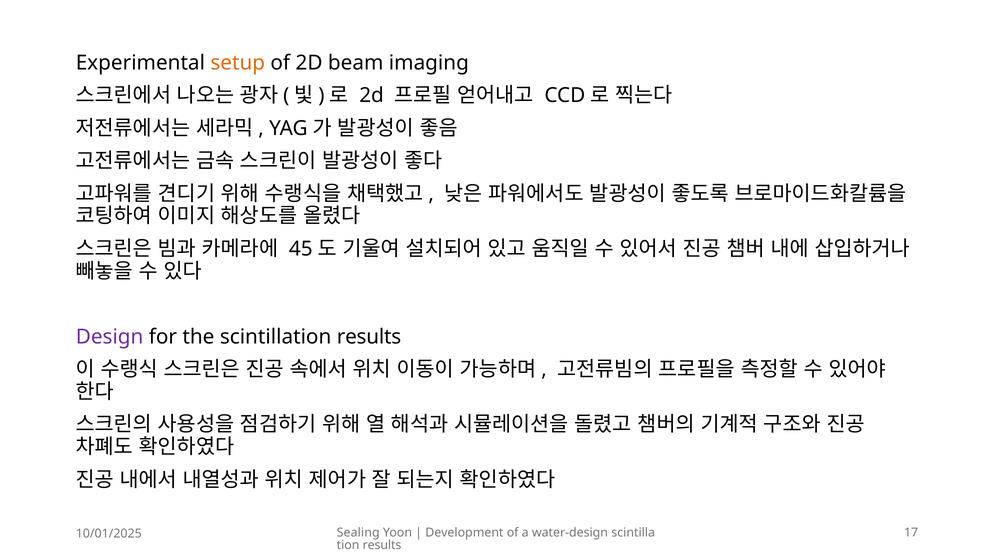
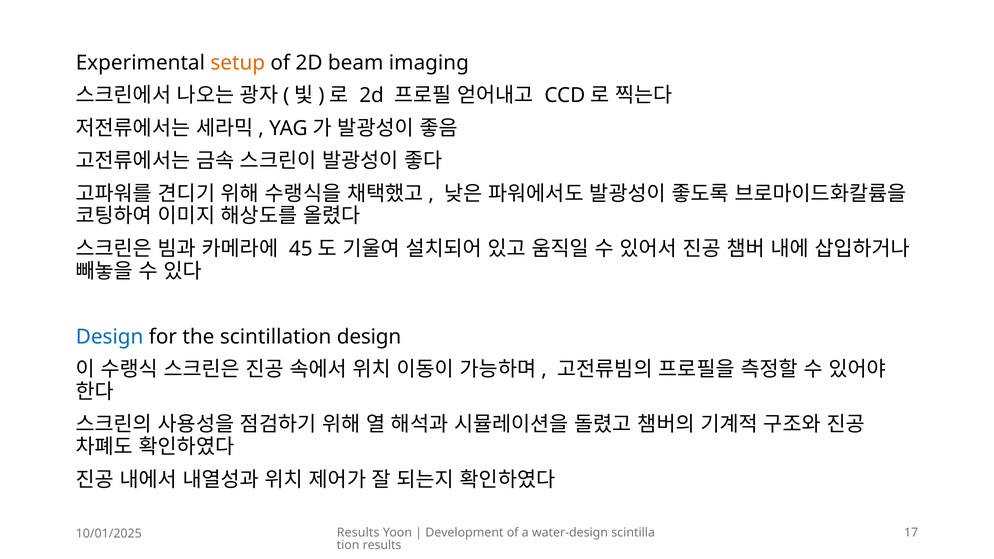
Design colour: purple -> blue (110, 337)
scintillation results: results -> design (369, 337)
Sealing: Sealing -> Results (358, 533)
